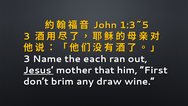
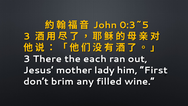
1:3~5: 1:3~5 -> 0:3~5 (134, 25)
Name: Name -> There (47, 59)
Jesus underline: present -> none (38, 70)
that: that -> lady (105, 70)
draw: draw -> filled (109, 81)
